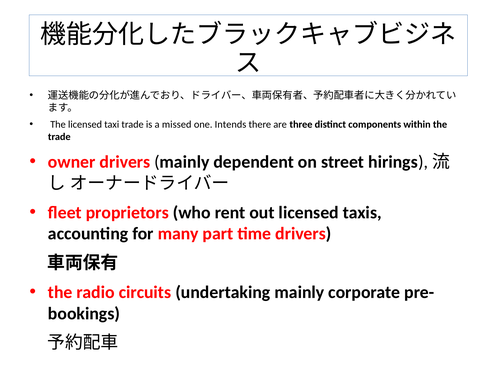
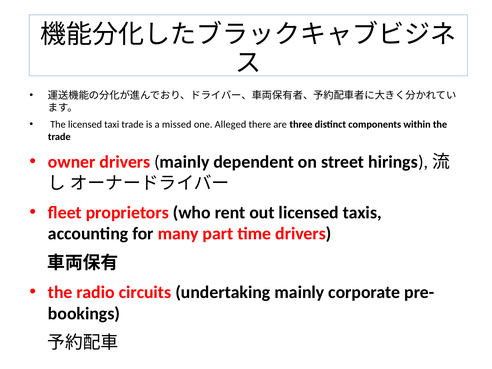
Intends: Intends -> Alleged (231, 124)
